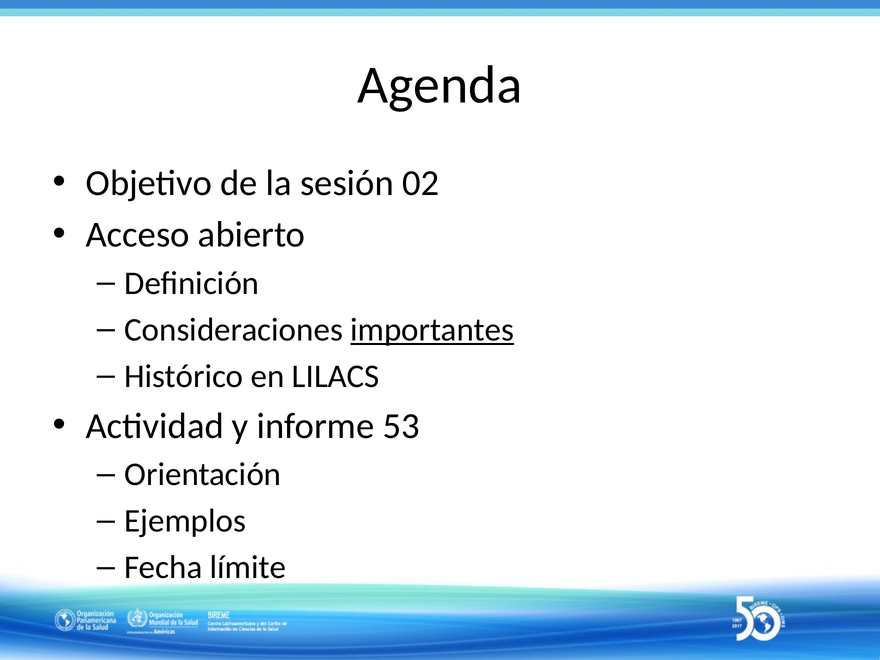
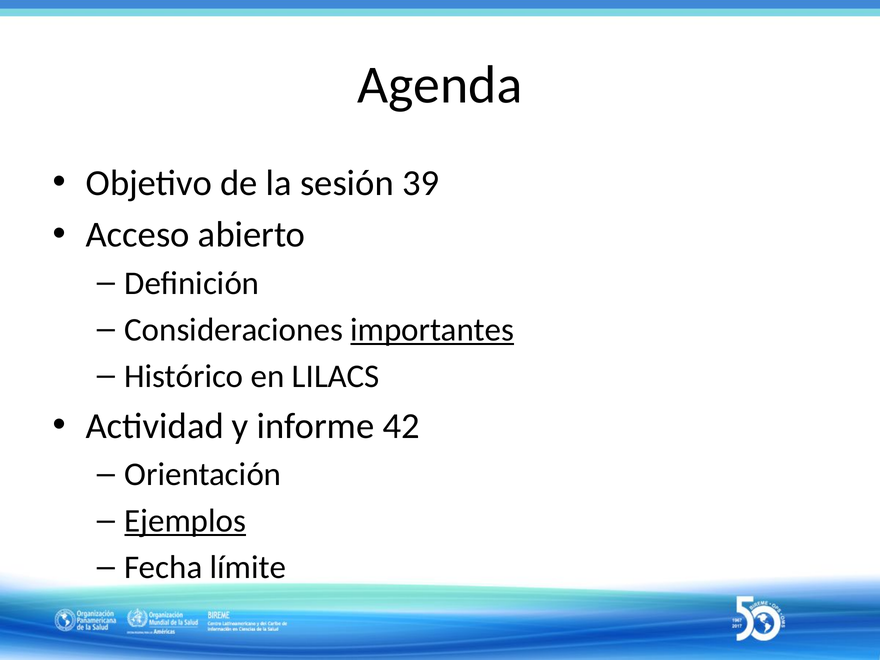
02: 02 -> 39 (421, 183)
53: 53 -> 42 (401, 426)
Ejemplos underline: none -> present (185, 521)
